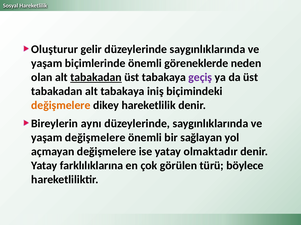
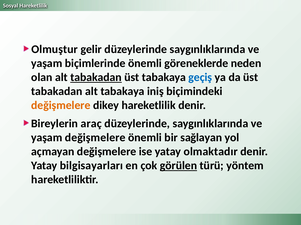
Oluşturur: Oluşturur -> Olmuştur (55, 49)
geçiş colour: purple -> blue (200, 78)
aynı: aynı -> araç (91, 124)
farklılıklarına: farklılıklarına -> bilgisayarları (91, 166)
görülen underline: none -> present (178, 166)
böylece: böylece -> yöntem (245, 166)
